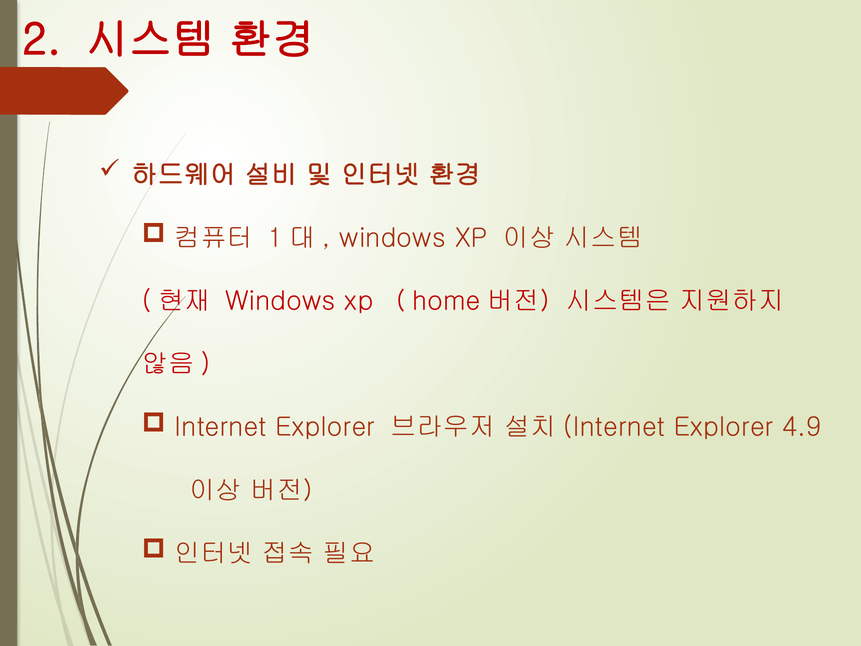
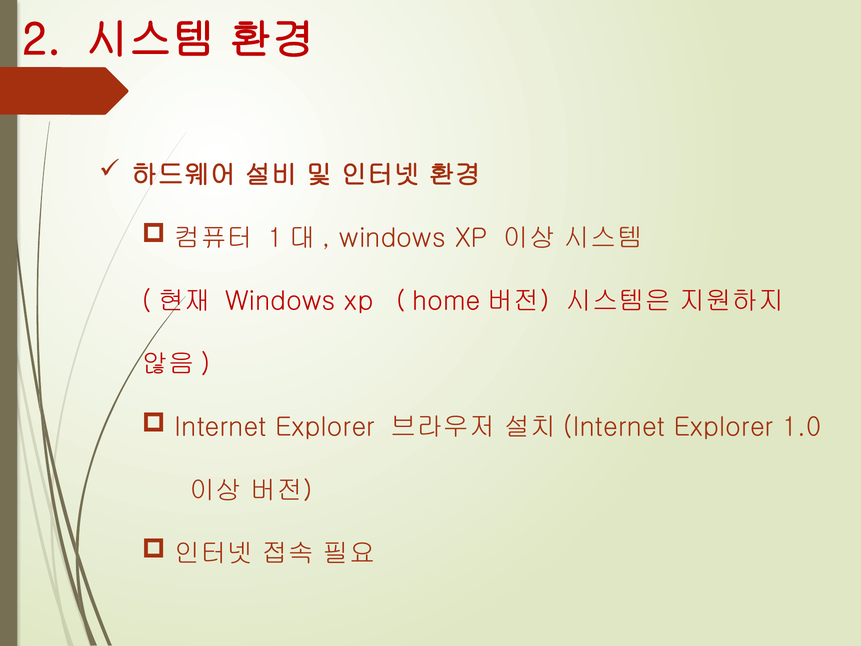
4.9: 4.9 -> 1.0 (802, 427)
